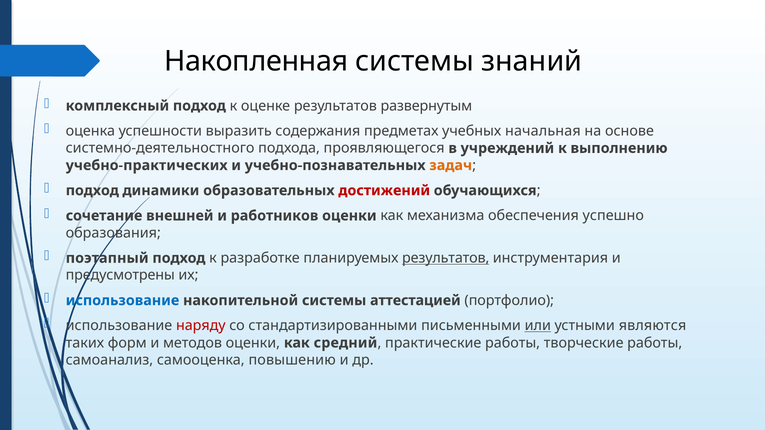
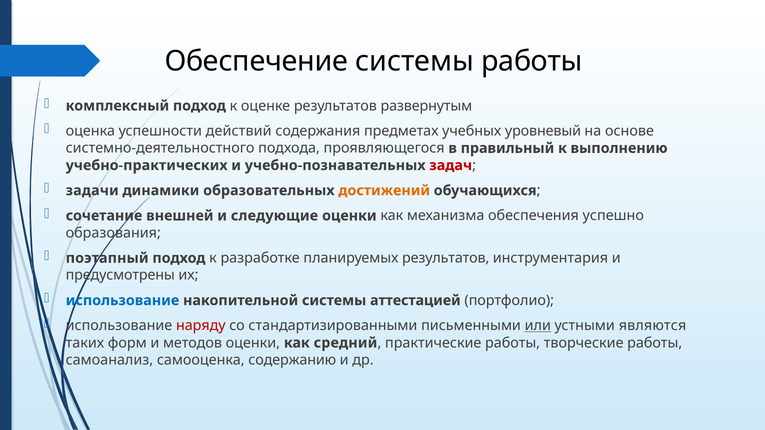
Накопленная: Накопленная -> Обеспечение (256, 61)
системы знаний: знаний -> работы (532, 61)
выразить: выразить -> действий (239, 131)
начальная: начальная -> уровневый (543, 131)
учреждений: учреждений -> правильный (507, 148)
задач colour: orange -> red (451, 165)
подход: подход -> задачи (92, 191)
достижений colour: red -> orange (384, 191)
работников: работников -> следующие (274, 216)
результатов underline: present -> none (446, 258)
повышению: повышению -> содержанию (292, 360)
